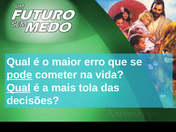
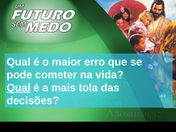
pode underline: present -> none (19, 75)
